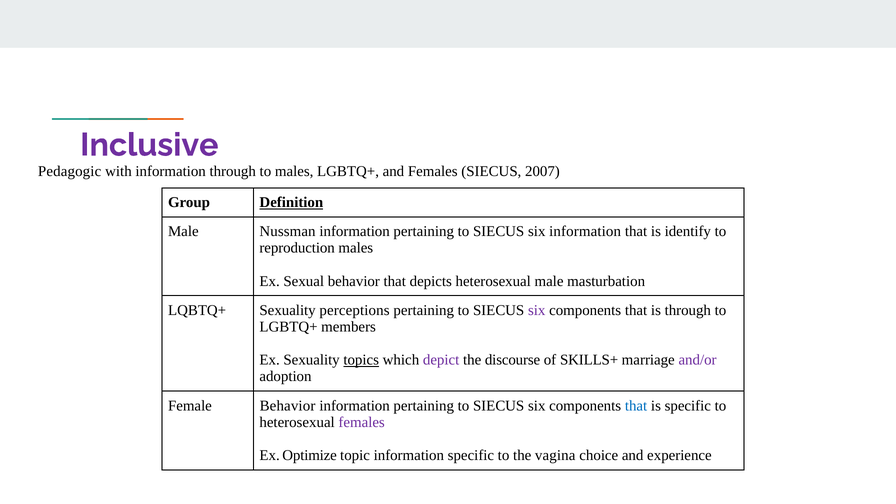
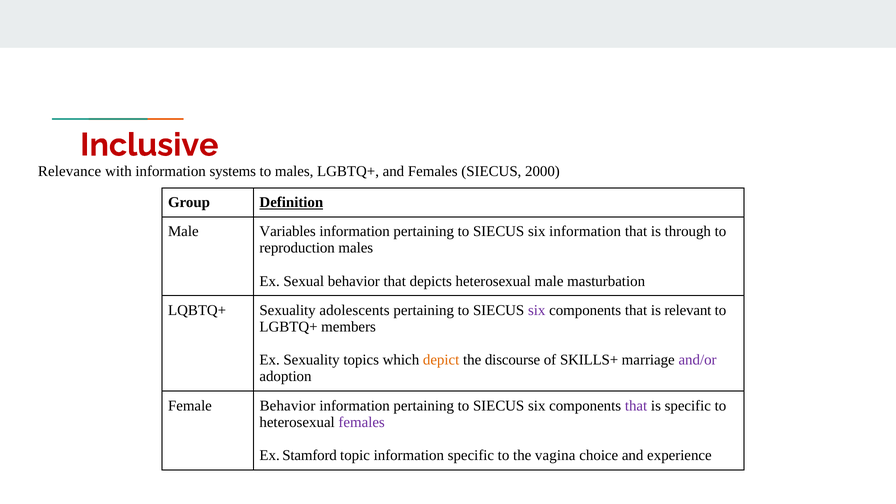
Inclusive colour: purple -> red (149, 145)
Pedagogic: Pedagogic -> Relevance (70, 171)
information through: through -> systems (233, 171)
2007: 2007 -> 2000 (542, 171)
Nussman: Nussman -> Variables (288, 231)
identify: identify -> through (688, 231)
perceptions: perceptions -> adolescents (354, 310)
is through: through -> relevant (688, 310)
topics underline: present -> none (361, 360)
depict colour: purple -> orange (441, 360)
that colour: blue -> purple (636, 406)
Optimize: Optimize -> Stamford (310, 455)
